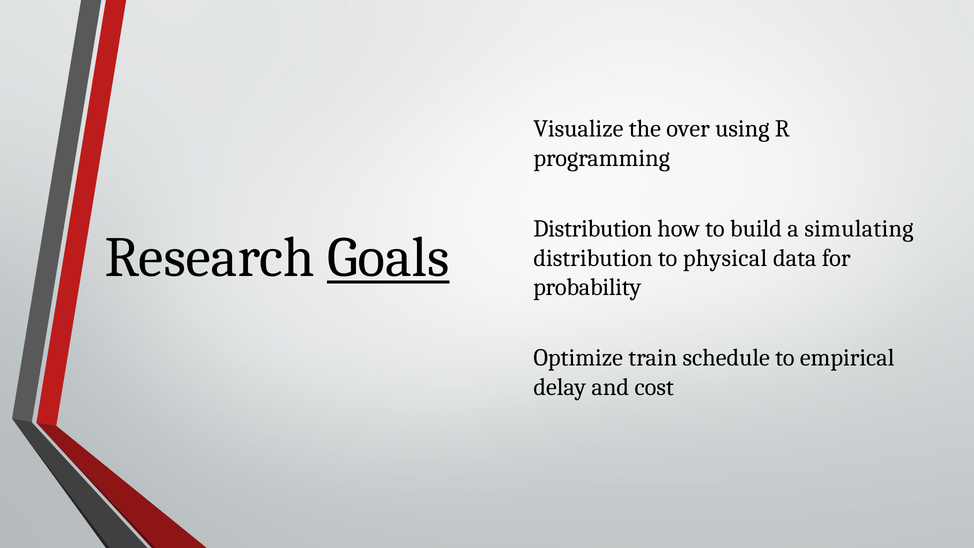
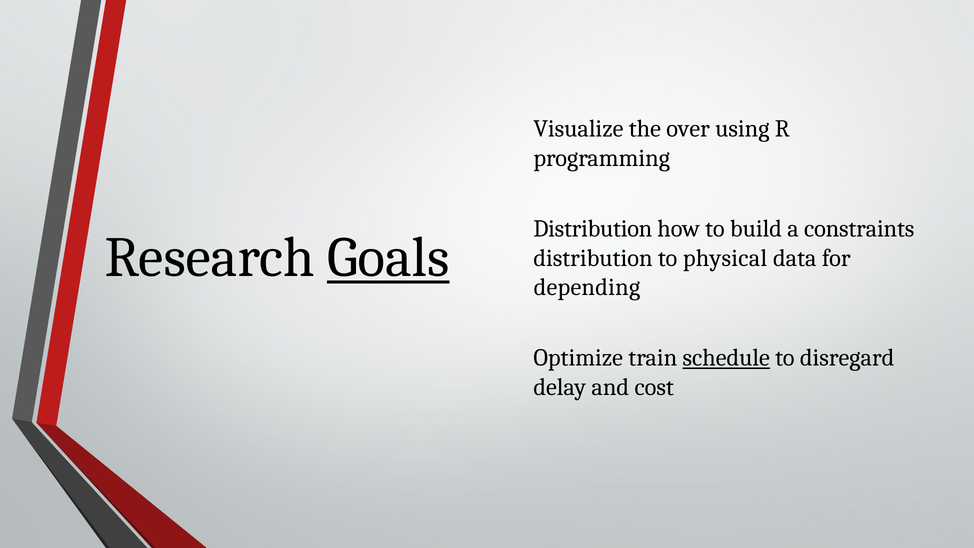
simulating: simulating -> constraints (859, 229)
probability: probability -> depending (587, 287)
schedule underline: none -> present (726, 358)
empirical: empirical -> disregard (847, 358)
